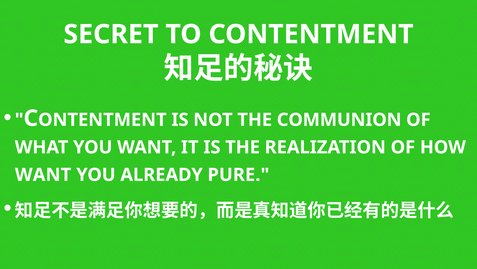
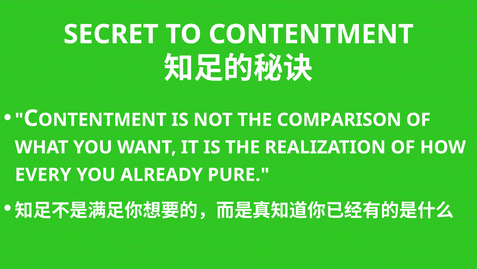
COMMUNION: COMMUNION -> COMPARISON (339, 120)
WANT: WANT -> EVERY (43, 174)
